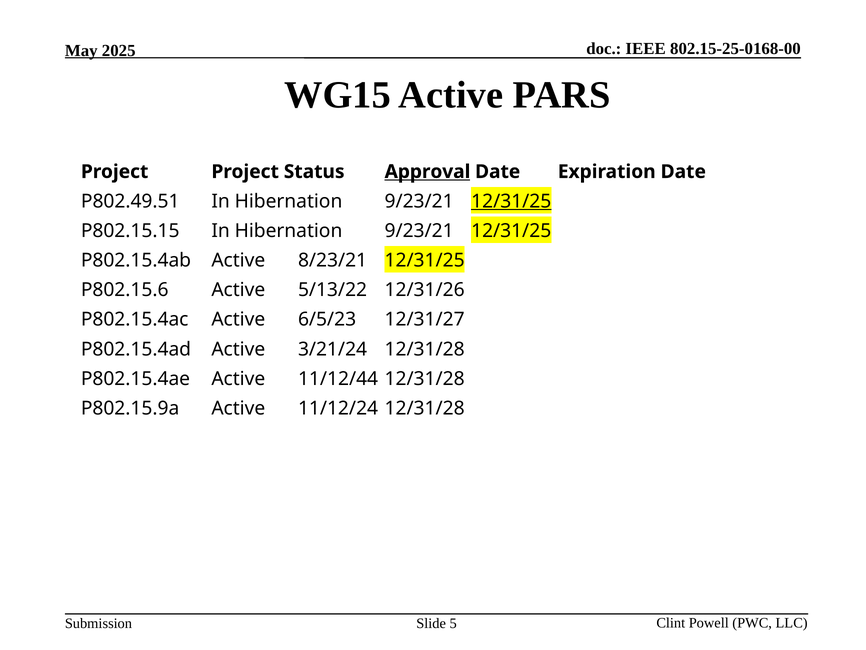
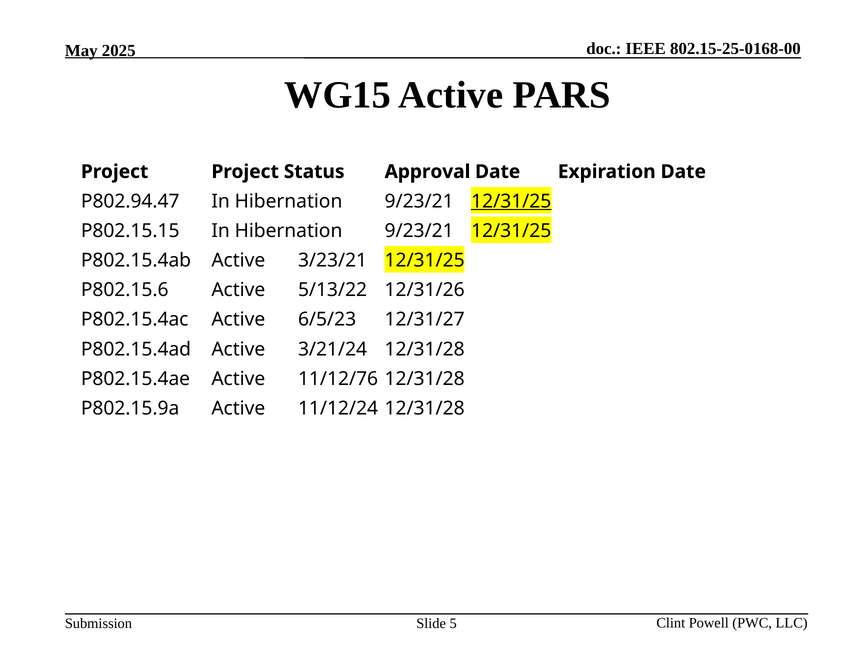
Approval underline: present -> none (427, 172)
P802.49.51: P802.49.51 -> P802.94.47 (130, 201)
8/23/21: 8/23/21 -> 3/23/21 (333, 260)
11/12/44: 11/12/44 -> 11/12/76 (338, 378)
